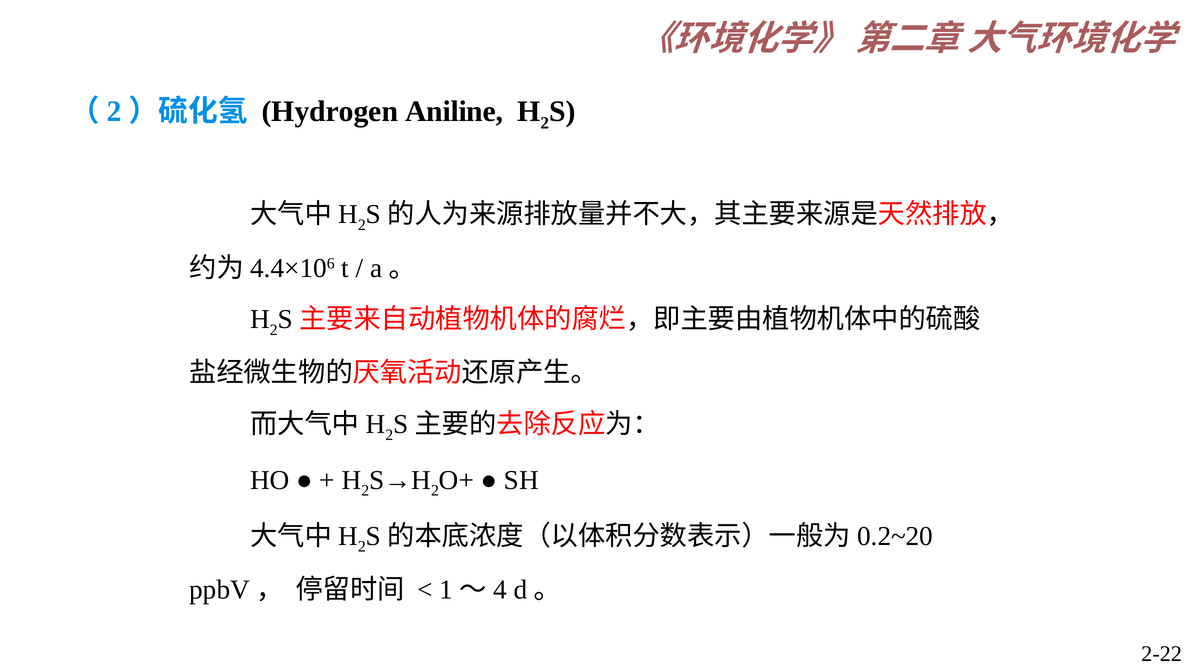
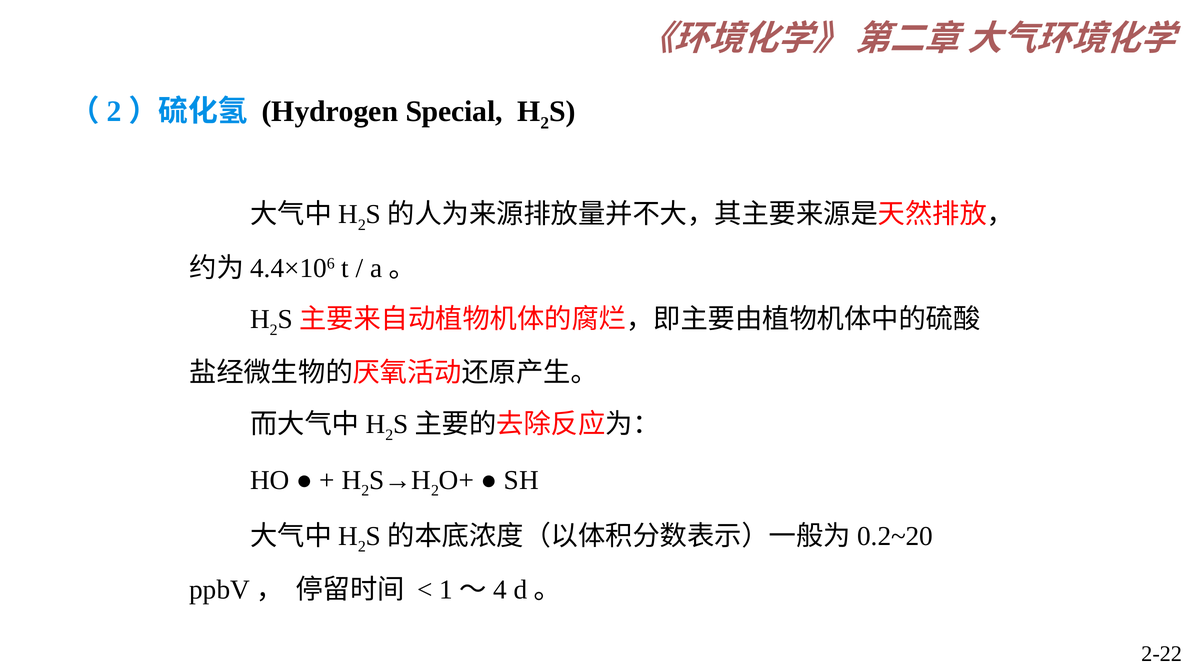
Aniline: Aniline -> Special (454, 111)
